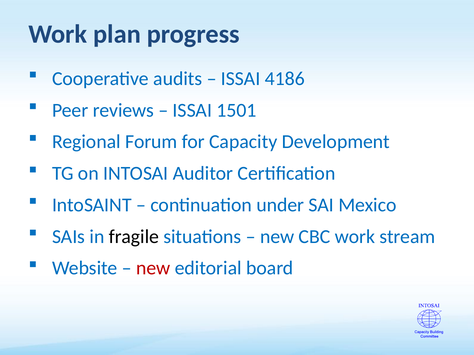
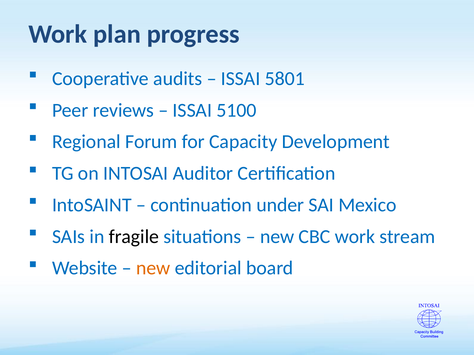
4186: 4186 -> 5801 (285, 79)
1501: 1501 -> 5100 (236, 110)
new colour: red -> orange (153, 268)
